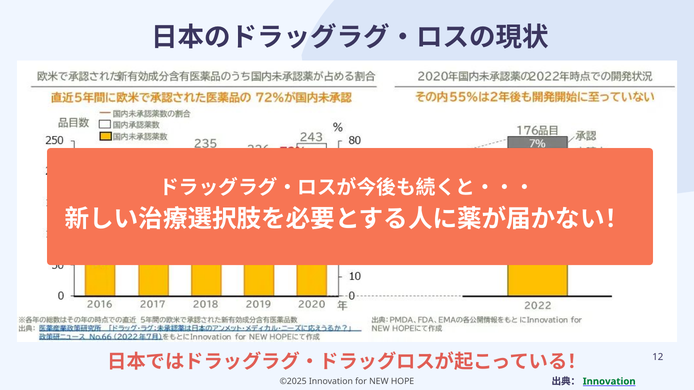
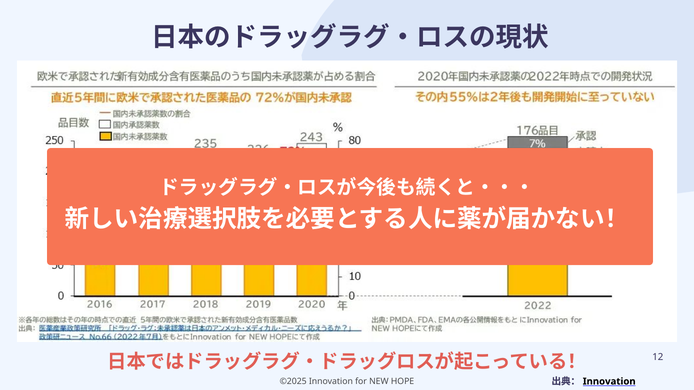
Innovation colour: green -> black (609, 382)
